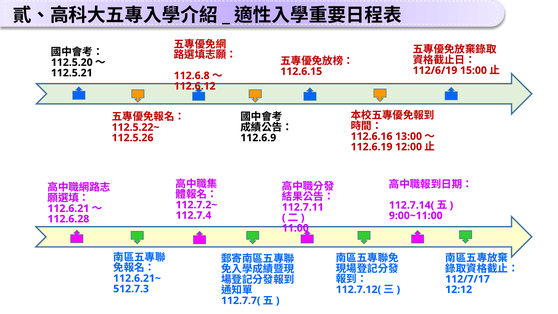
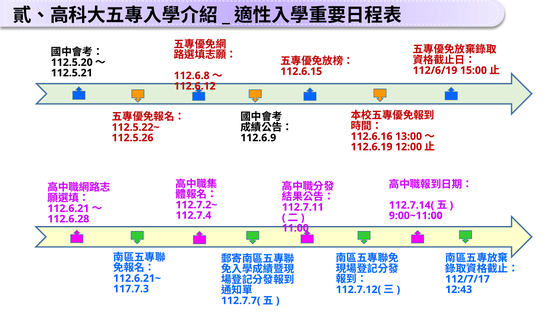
512.7.3: 512.7.3 -> 117.7.3 (131, 289)
12:12: 12:12 -> 12:43 (459, 289)
